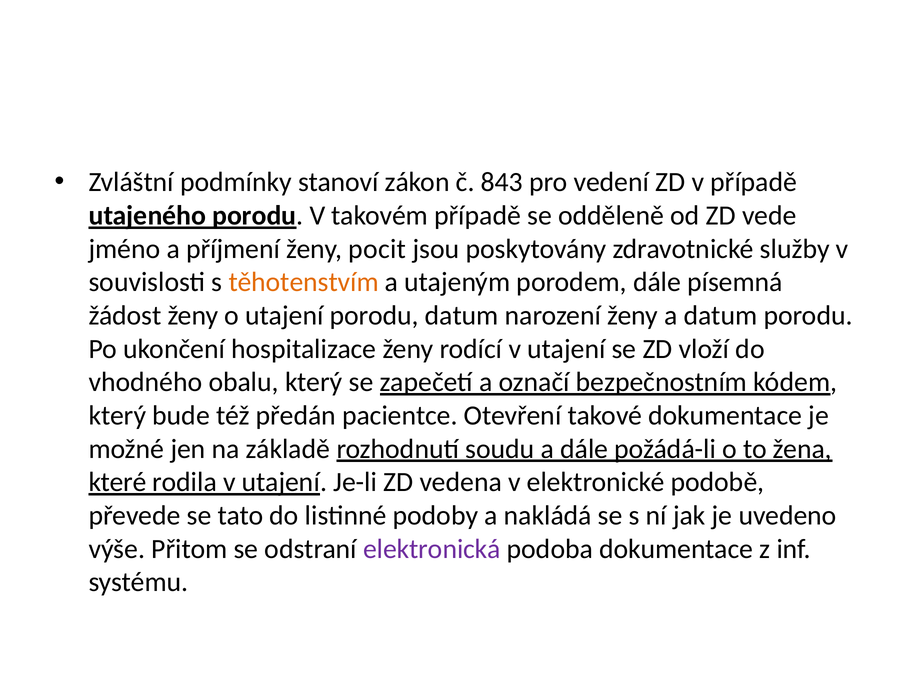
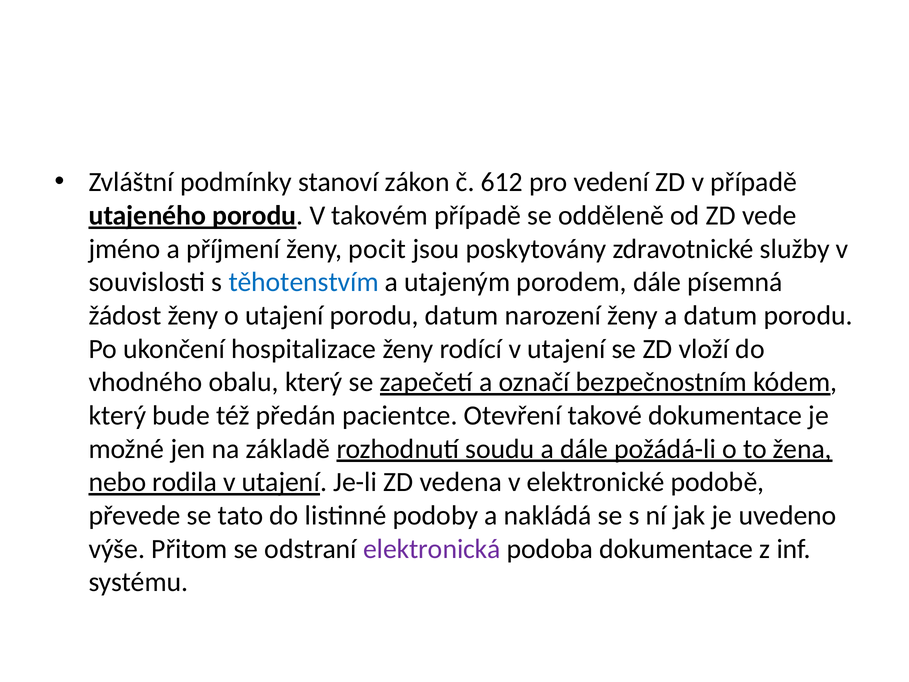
843: 843 -> 612 (502, 182)
těhotenstvím colour: orange -> blue (304, 282)
které: které -> nebo (117, 482)
